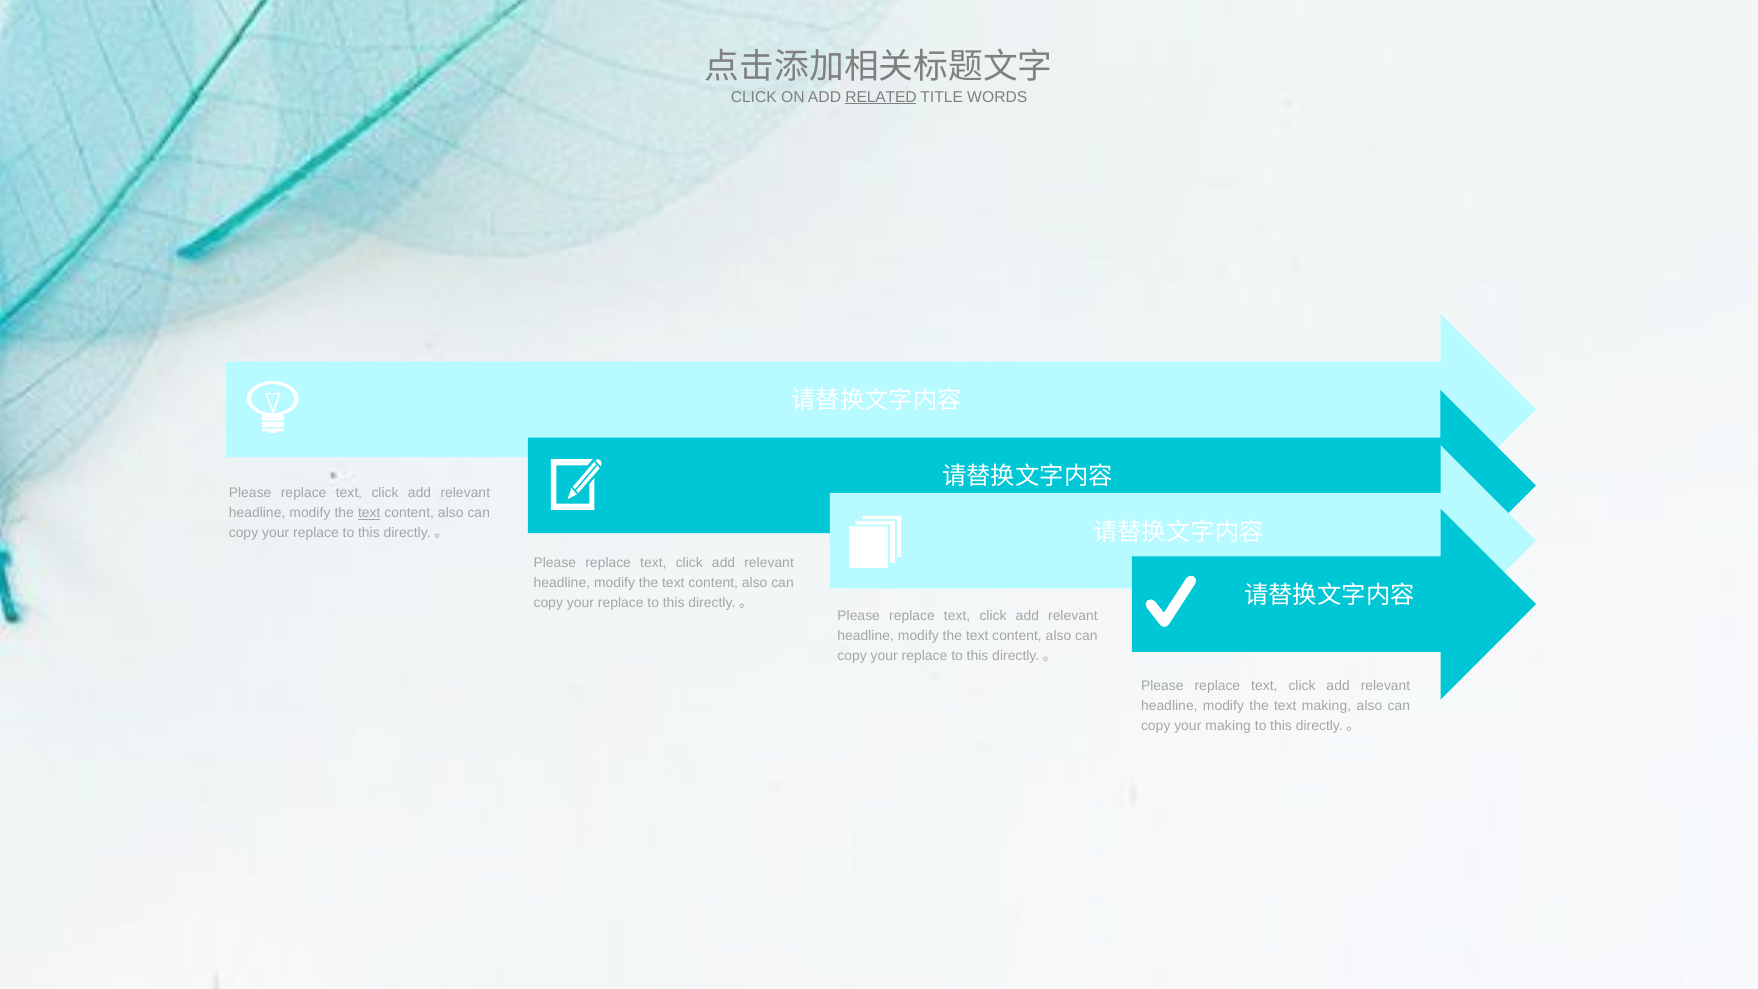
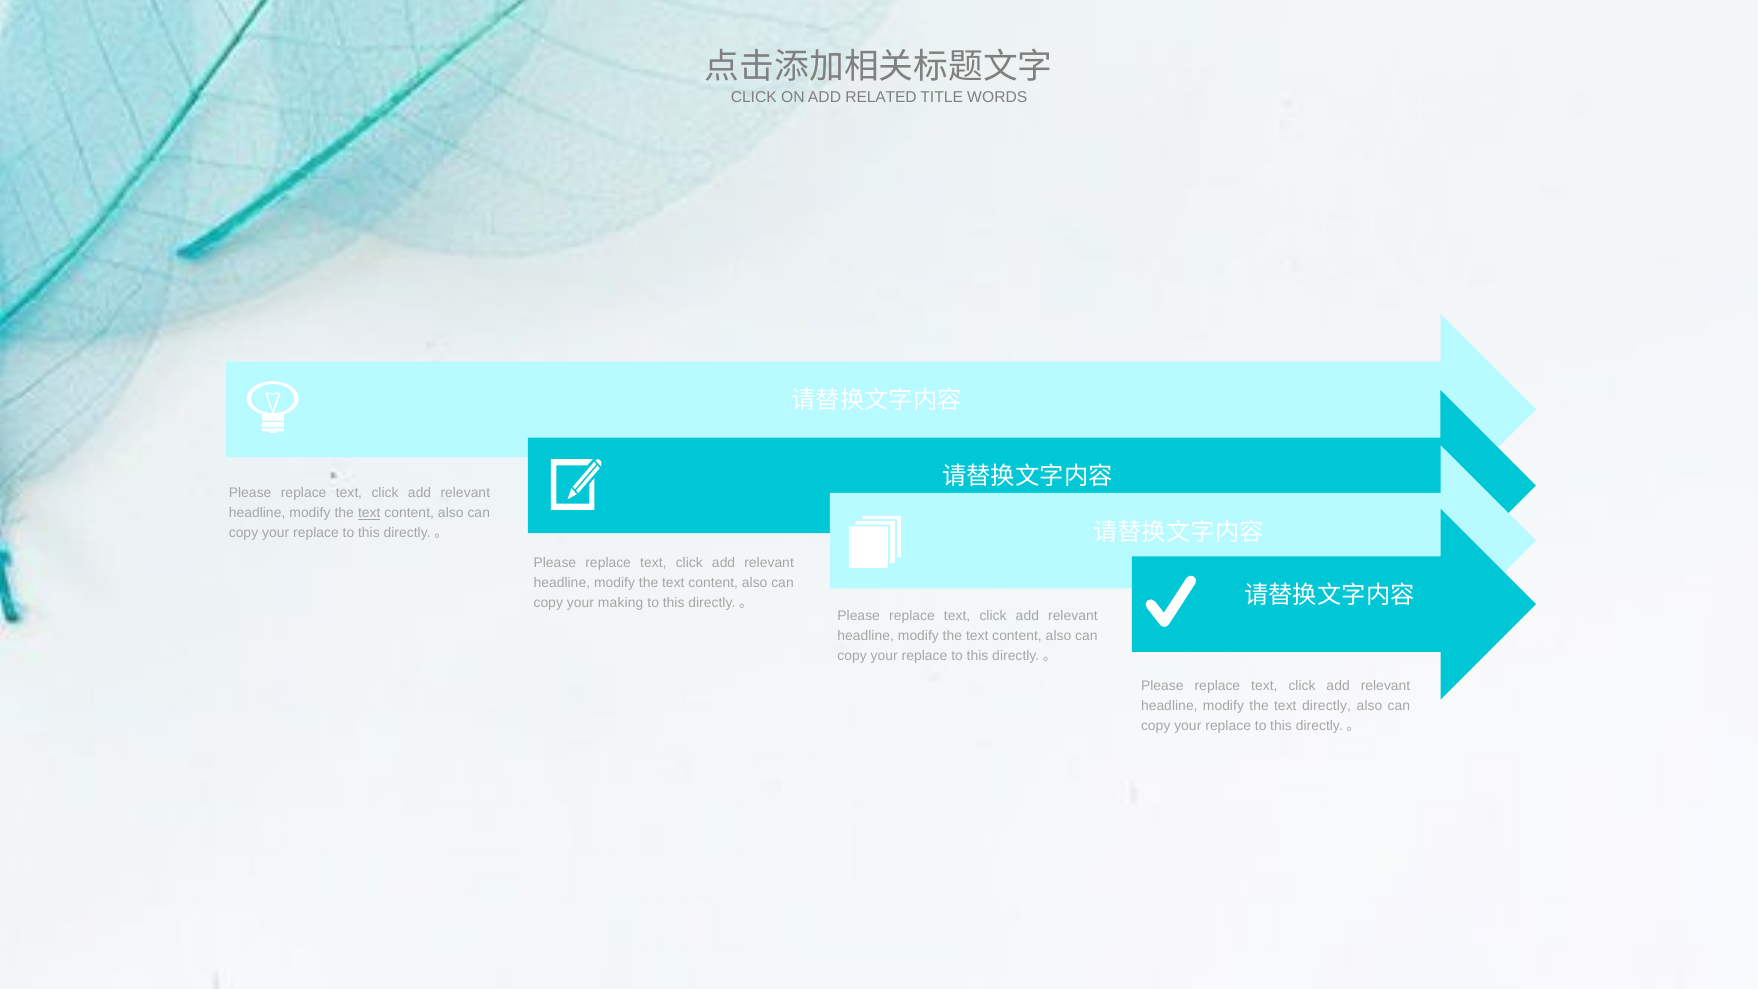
RELATED underline: present -> none (881, 97)
replace: replace -> making (621, 603)
text making: making -> directly (1327, 706)
making: making -> replace (1228, 726)
